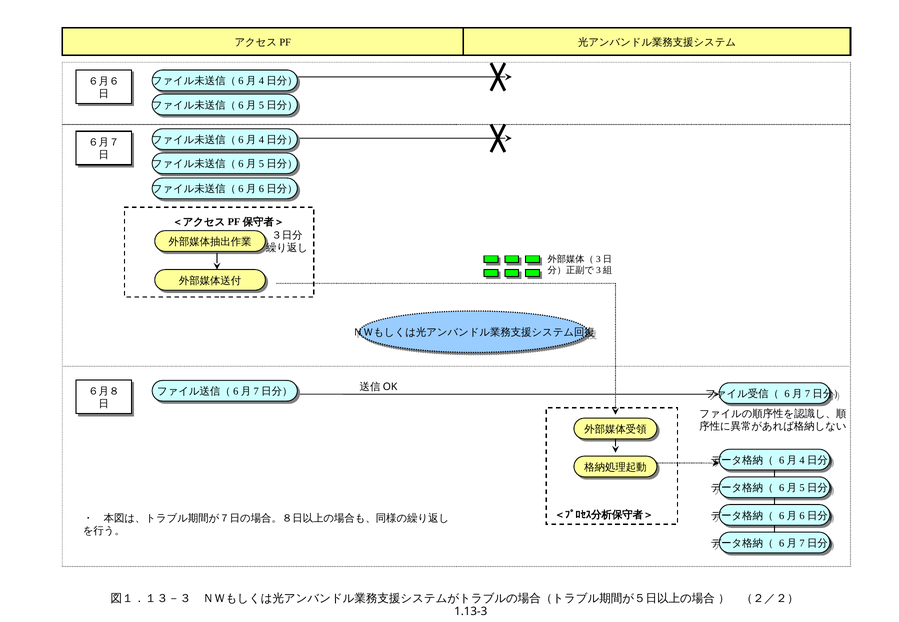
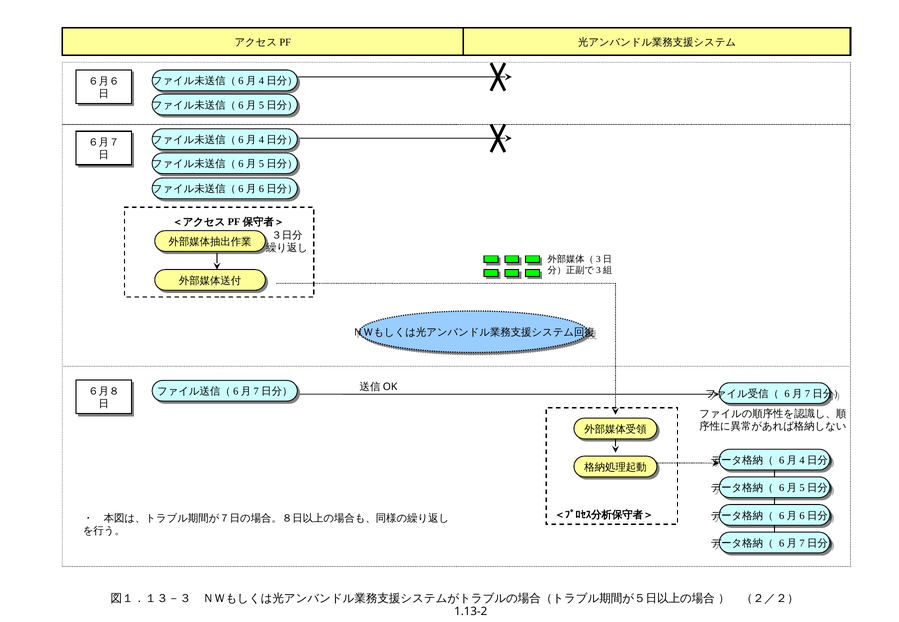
1.13-3: 1.13-3 -> 1.13-2 (471, 612)
